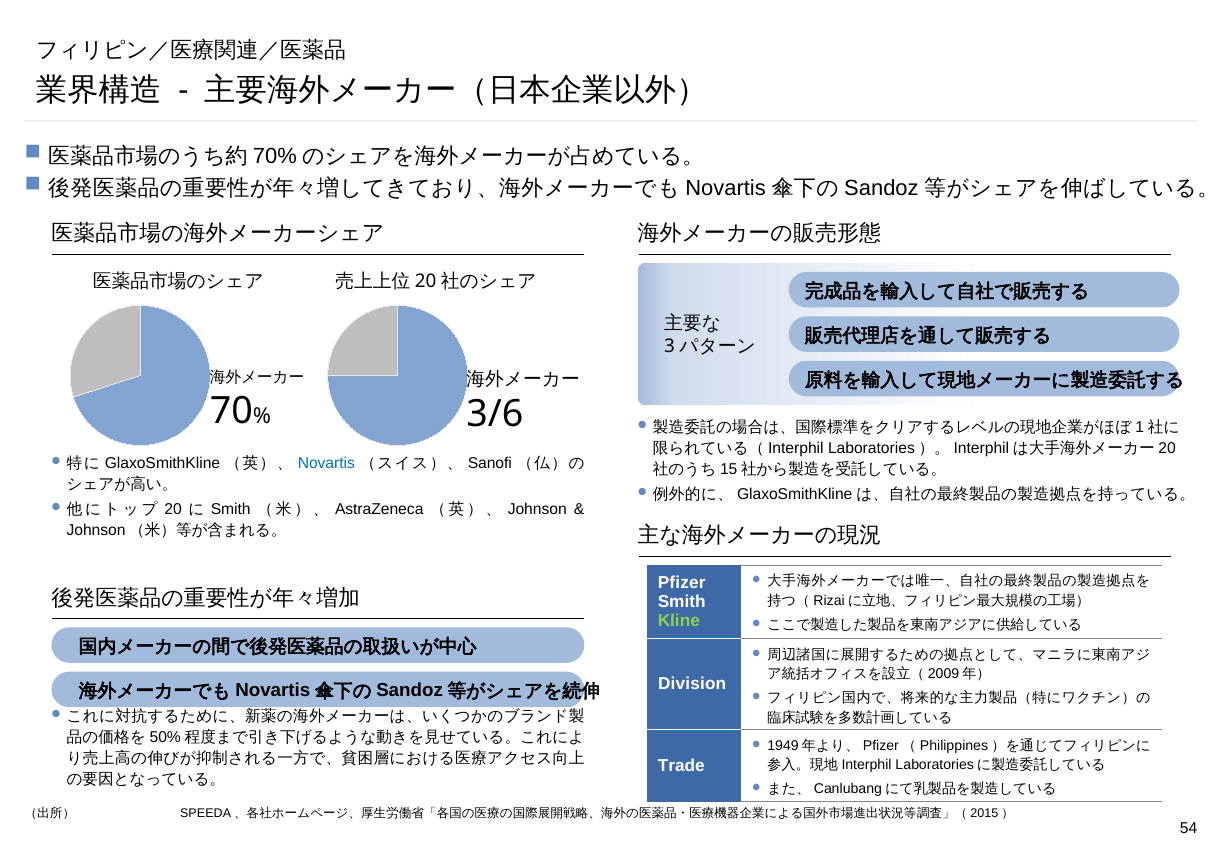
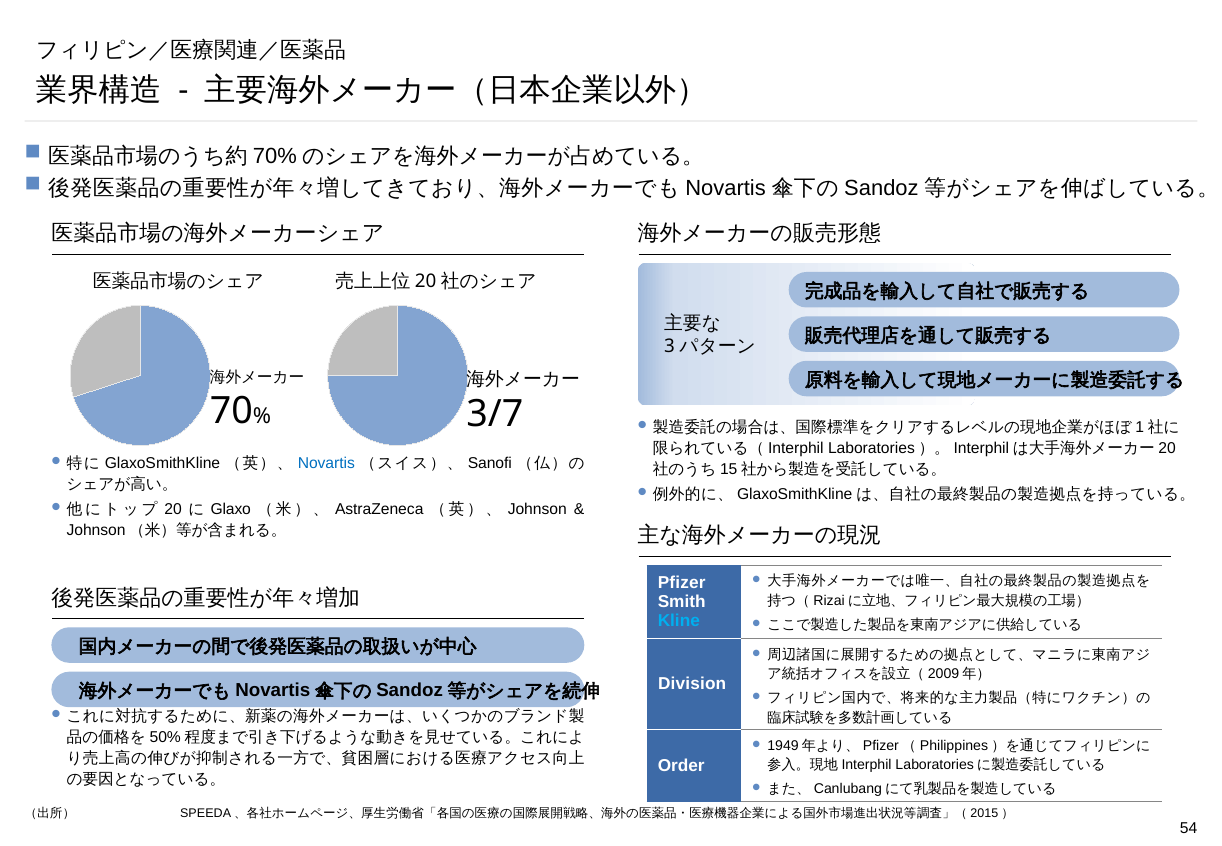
3/6: 3/6 -> 3/7 (495, 414)
Smith: Smith -> Glaxo (231, 509)
Kline colour: light green -> light blue (679, 621)
Trade: Trade -> Order (681, 765)
